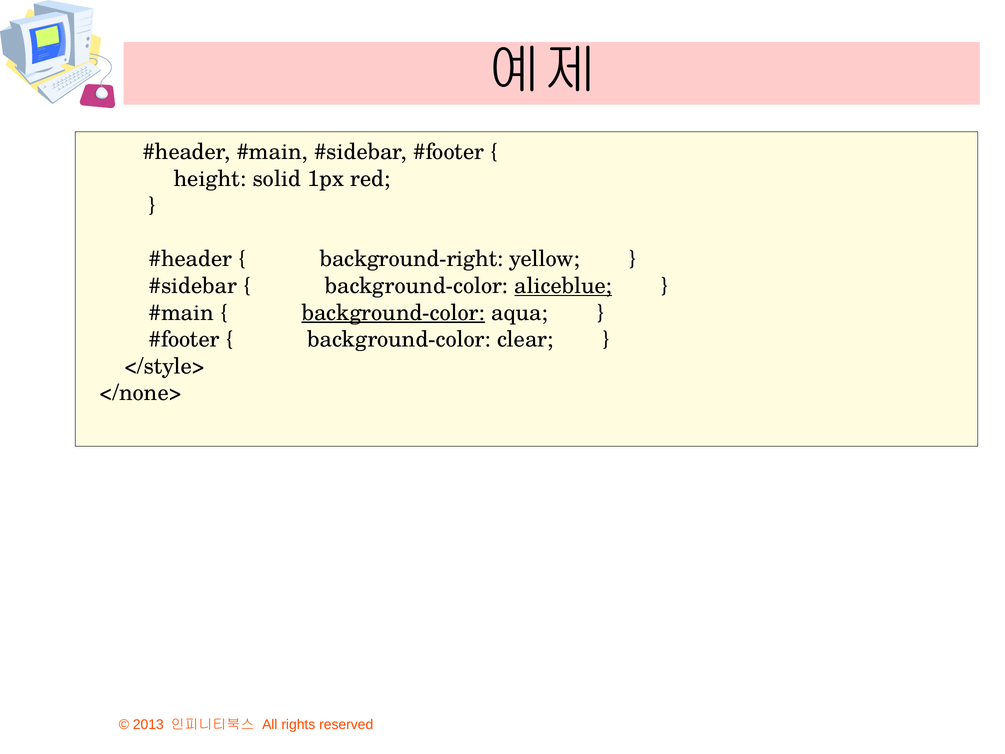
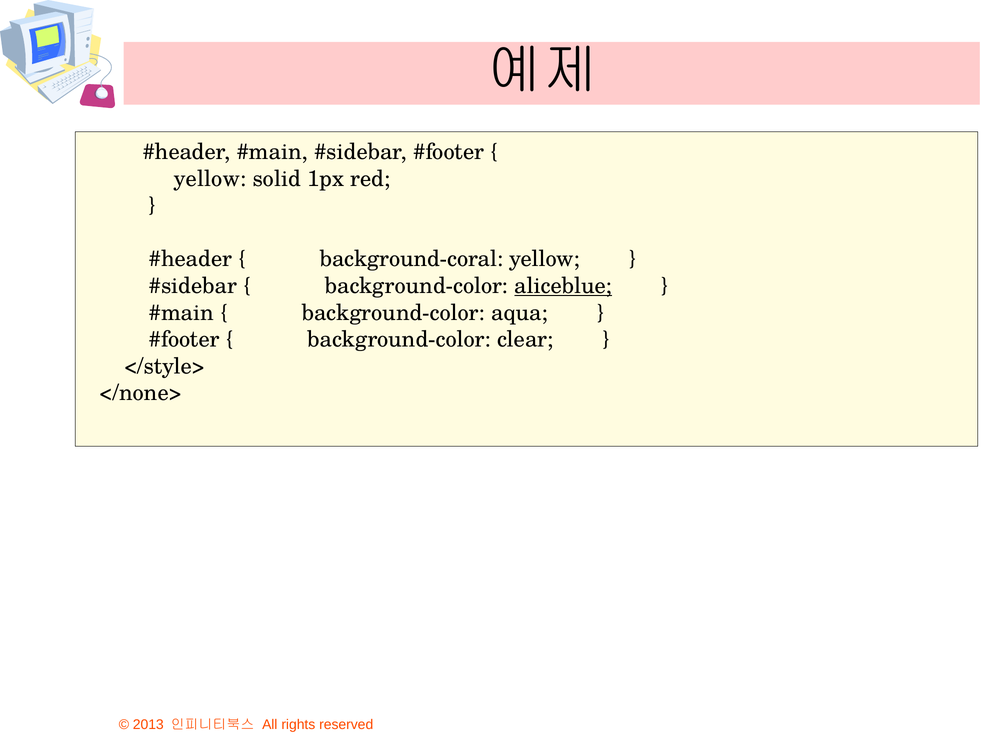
height: height -> yellow (210, 179)
background-right: background-right -> background-coral (412, 259)
background-color underline: present -> none (393, 313)
